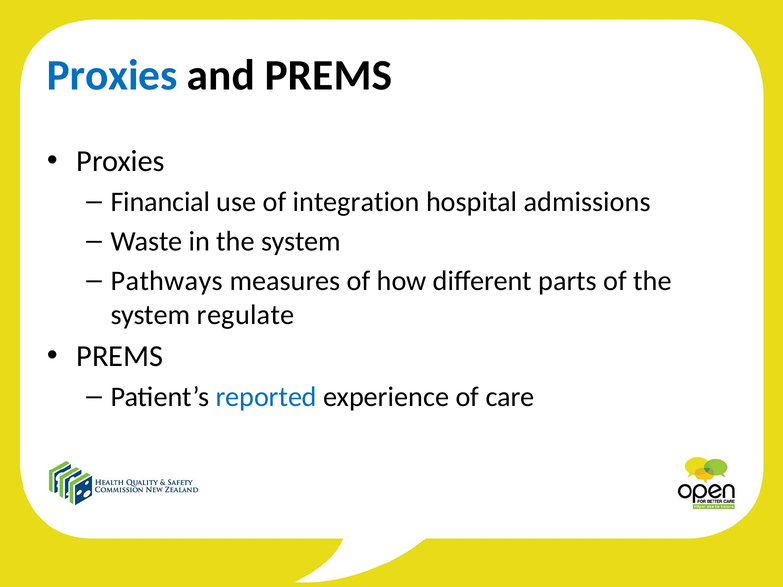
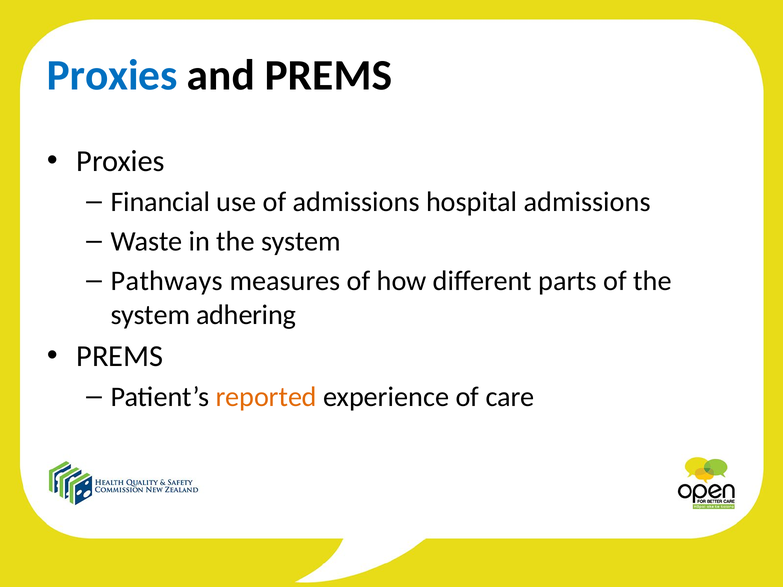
of integration: integration -> admissions (356, 202)
regulate: regulate -> adhering (246, 315)
reported colour: blue -> orange (266, 397)
